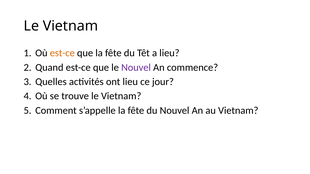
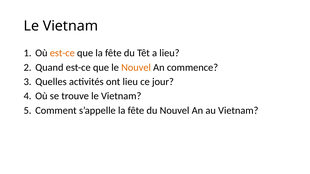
Nouvel colour: purple -> orange (136, 68)
